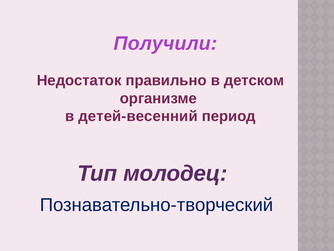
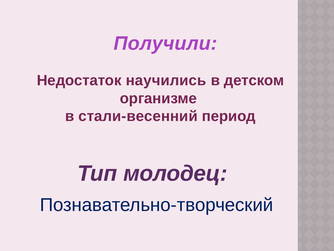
правильно: правильно -> научились (166, 80)
детей-весенний: детей-весенний -> стали-весенний (138, 116)
